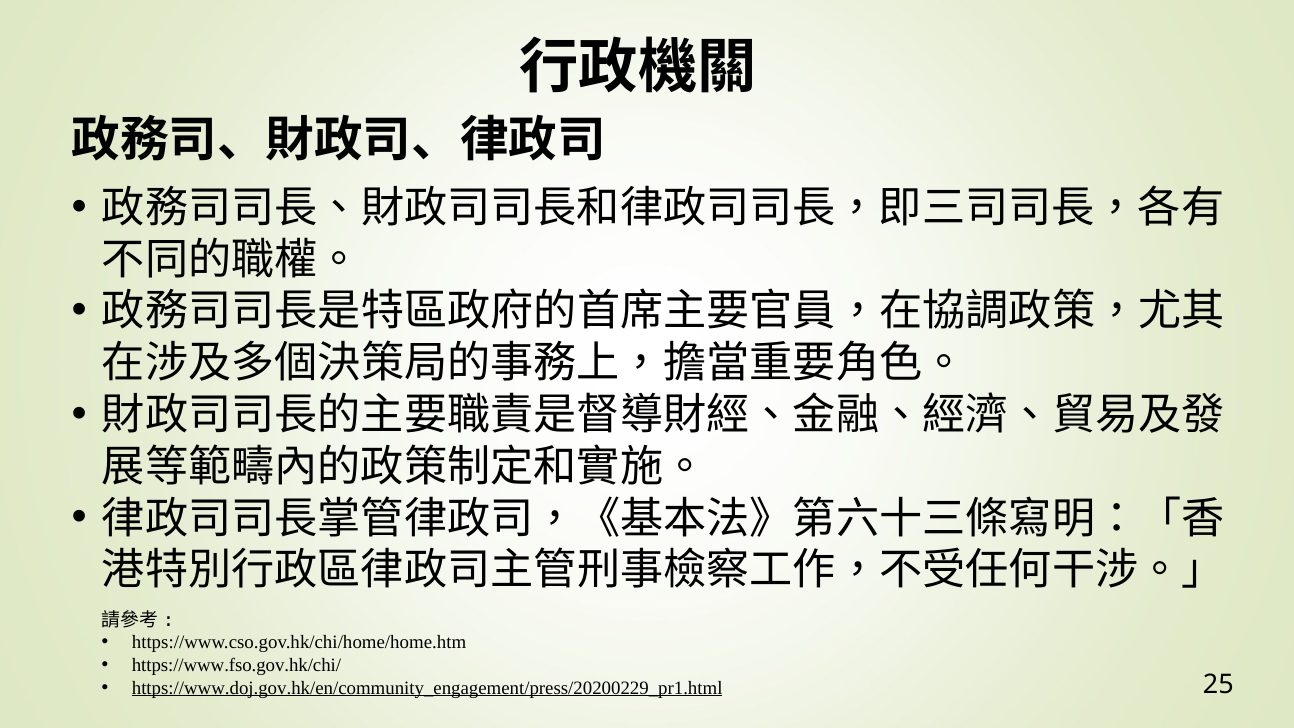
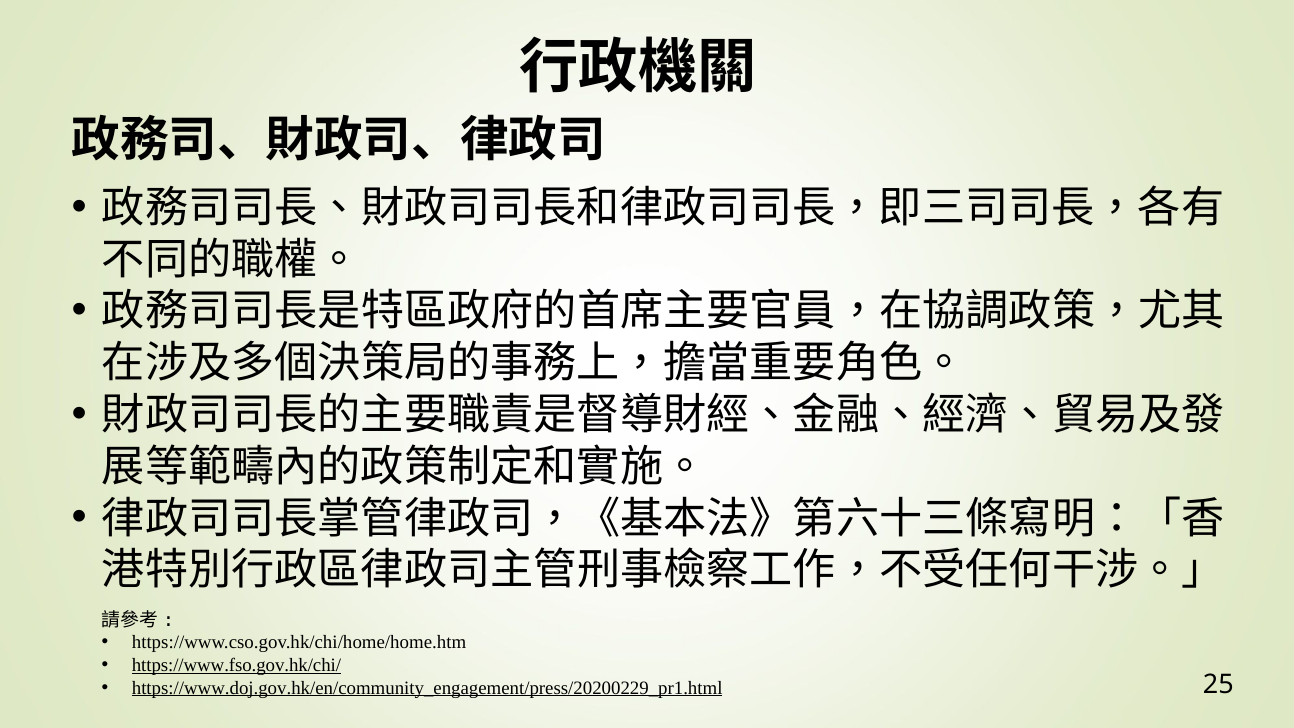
https://www.fso.gov.hk/chi/ underline: none -> present (236, 665)
